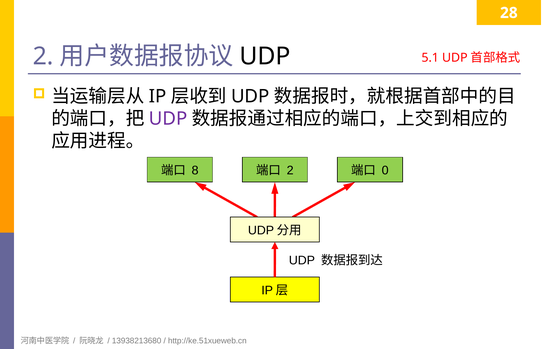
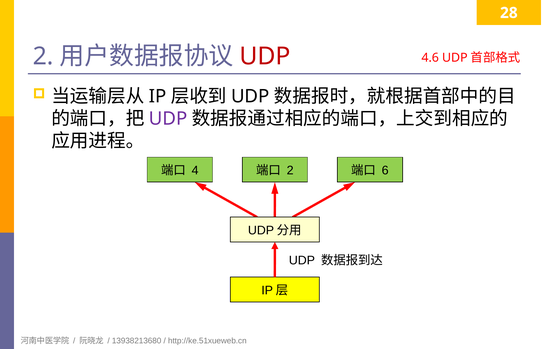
UDP colour: black -> red (265, 56)
5.1: 5.1 -> 4.6 (430, 58)
8: 8 -> 4 (195, 170)
0: 0 -> 6 (385, 170)
